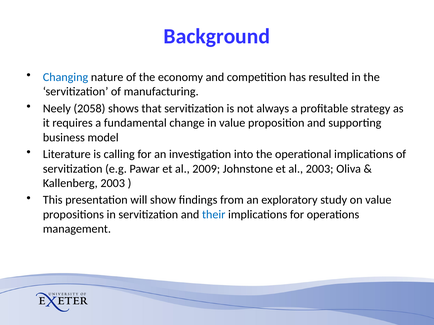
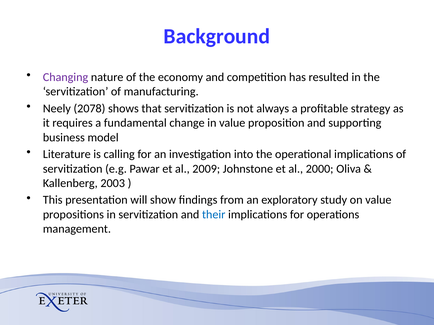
Changing colour: blue -> purple (66, 77)
2058: 2058 -> 2078 (89, 109)
al 2003: 2003 -> 2000 (320, 169)
